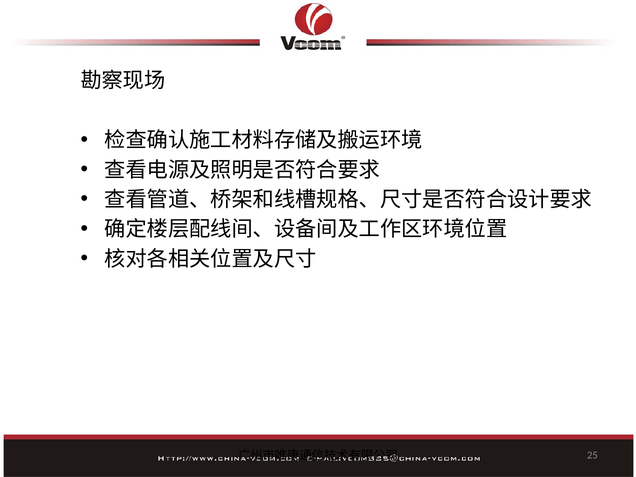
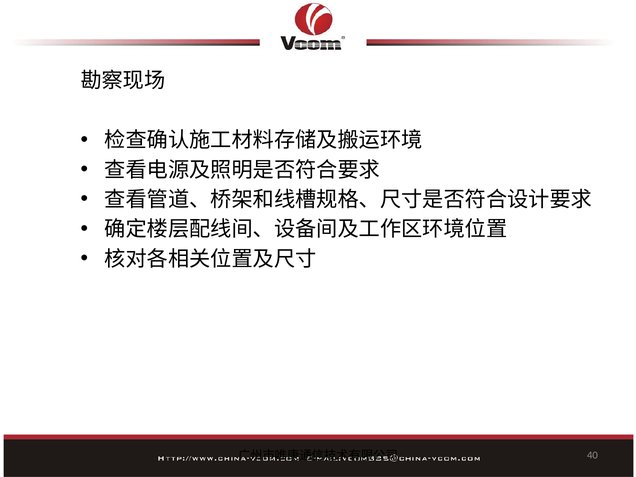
25: 25 -> 40 (592, 455)
